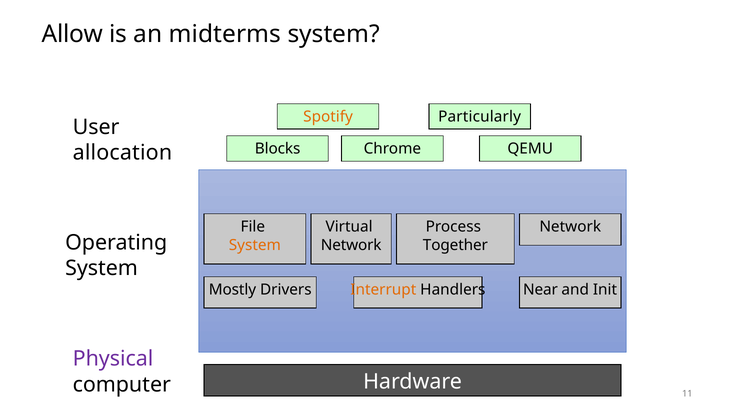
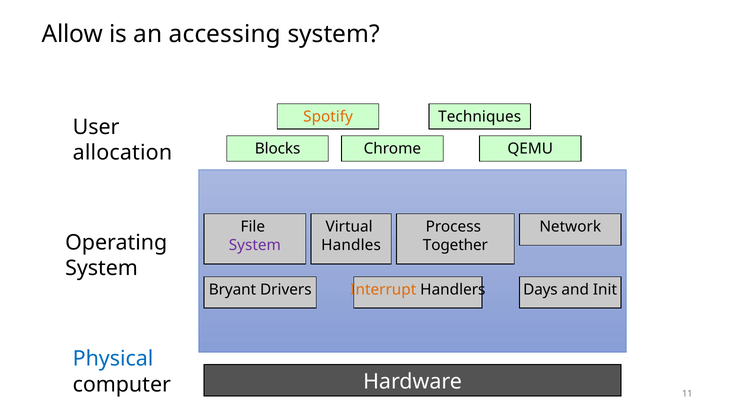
midterms: midterms -> accessing (225, 34)
Particularly: Particularly -> Techniques (480, 117)
System colour: orange -> purple (255, 245)
Network: Network -> Handles (351, 245)
Mostly: Mostly -> Bryant (232, 290)
Near: Near -> Days (540, 290)
Physical colour: purple -> blue (113, 359)
